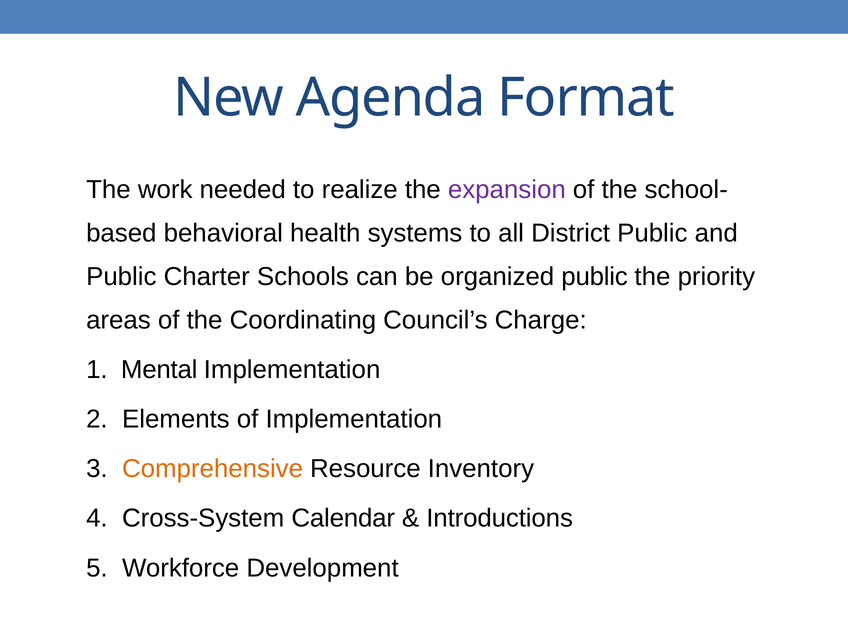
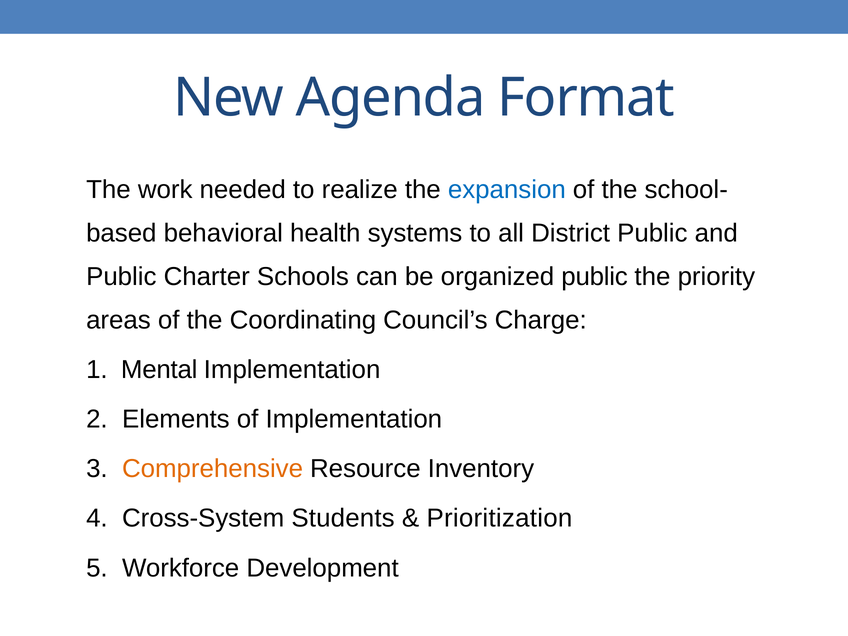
expansion colour: purple -> blue (507, 189)
Calendar: Calendar -> Students (343, 518)
Introductions: Introductions -> Prioritization (499, 518)
